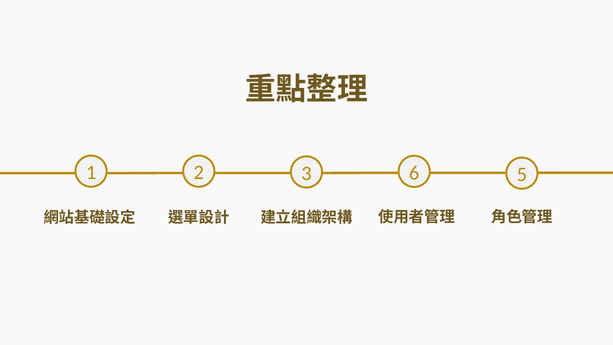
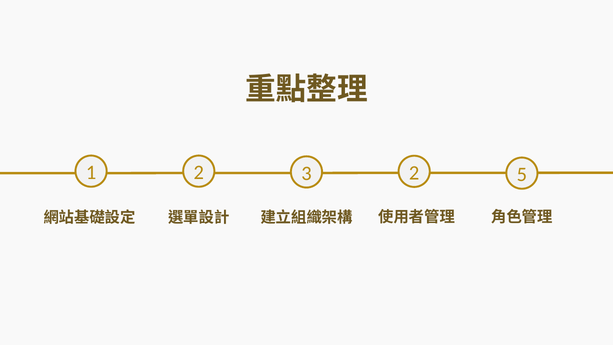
3 6: 6 -> 2 (414, 173)
